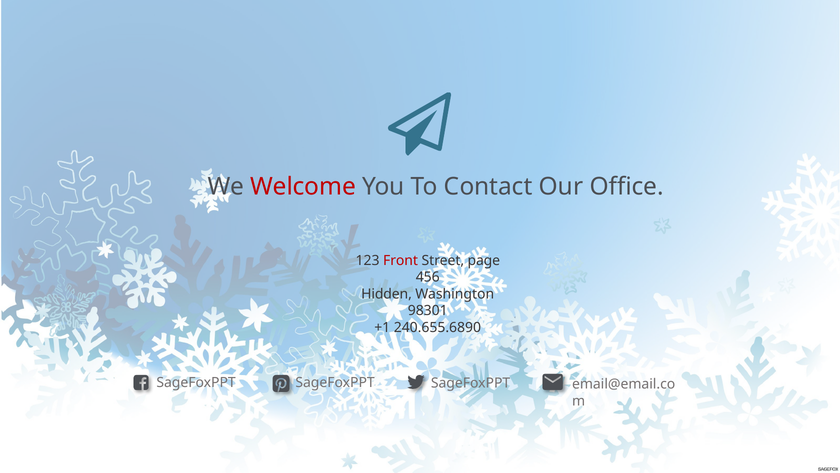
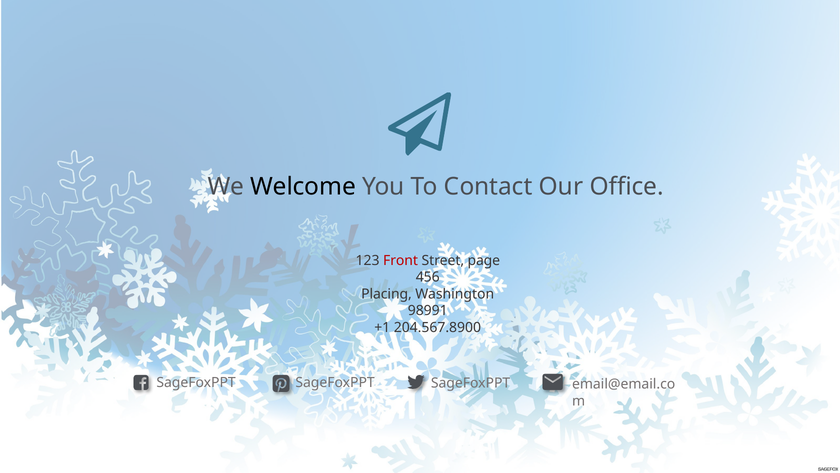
Welcome colour: red -> black (303, 187)
Hidden: Hidden -> Placing (386, 294)
98301: 98301 -> 98991 (428, 310)
240.655.6890: 240.655.6890 -> 204.567.8900 (437, 327)
